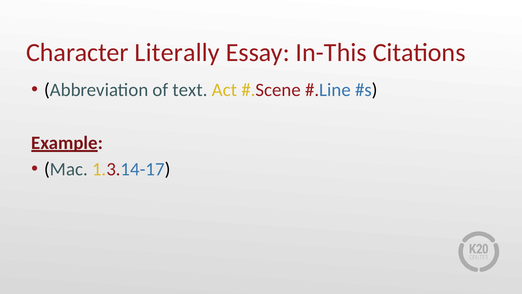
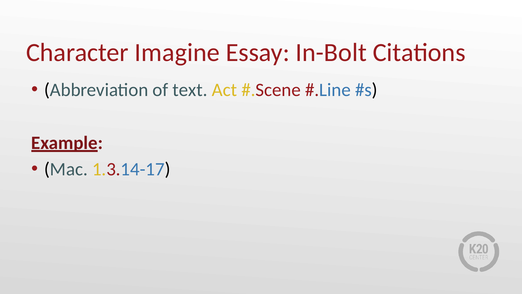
Literally: Literally -> Imagine (177, 53)
In-This: In-This -> In-Bolt (331, 53)
